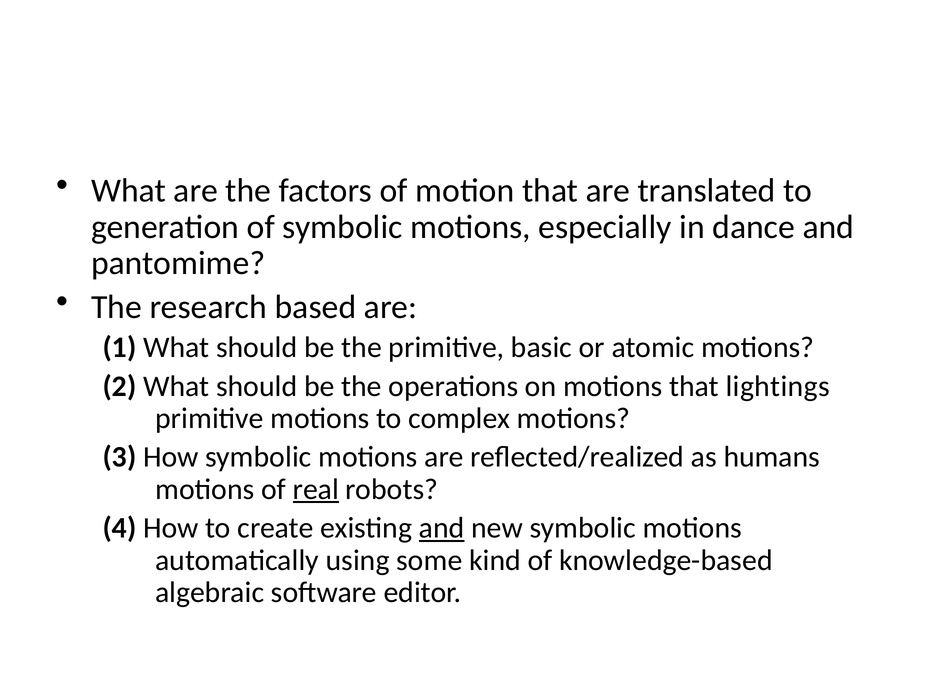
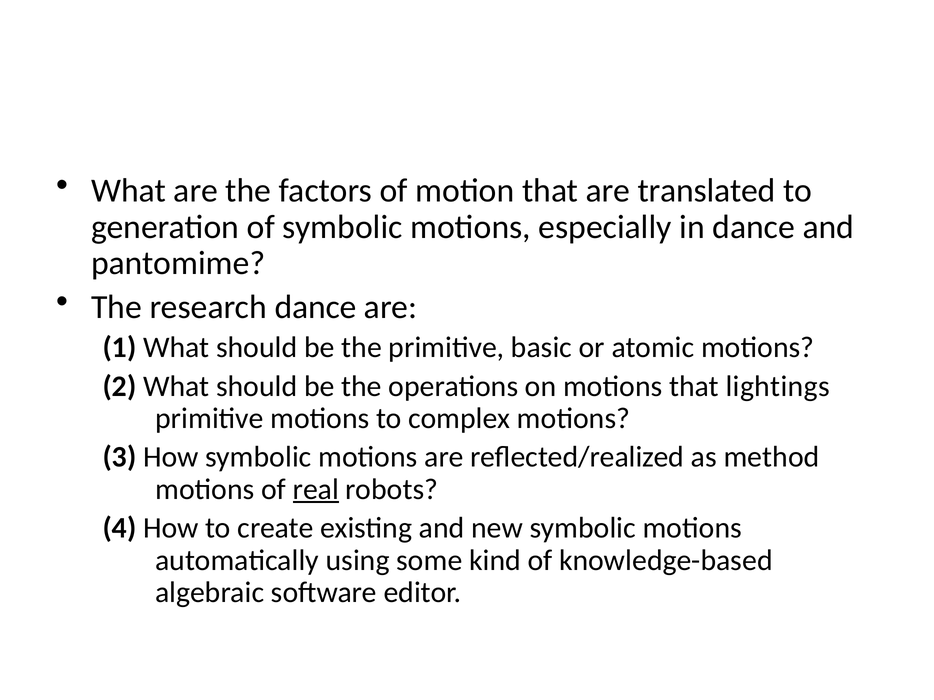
research based: based -> dance (316, 307)
humans: humans -> method (772, 457)
and underline: present -> none (442, 528)
